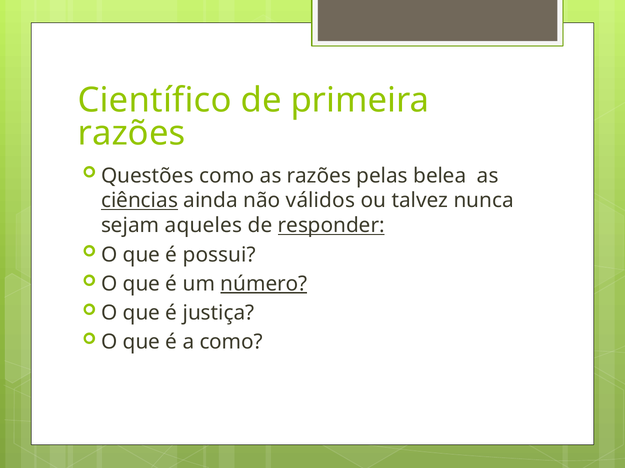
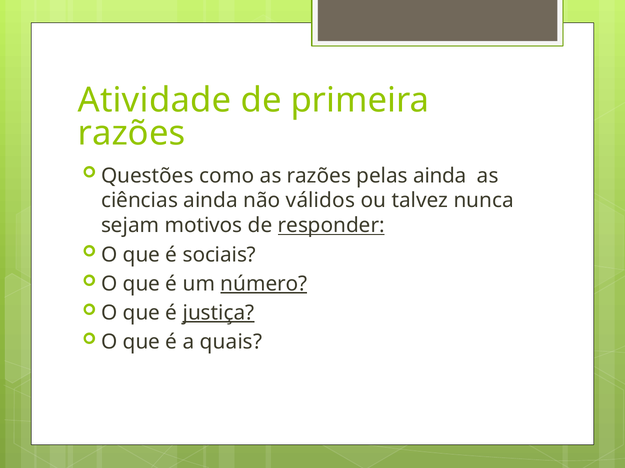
Científico: Científico -> Atividade (155, 100)
pelas belea: belea -> ainda (440, 176)
ciências underline: present -> none (140, 201)
aqueles: aqueles -> motivos (204, 226)
possui: possui -> sociais (219, 255)
justiça underline: none -> present (219, 313)
a como: como -> quais (231, 343)
